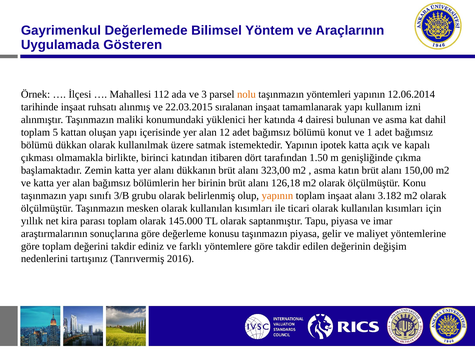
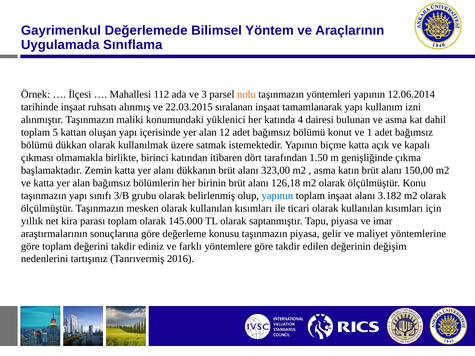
Gösteren: Gösteren -> Sınıflama (133, 45)
ipotek: ipotek -> biçme (333, 145)
yapının colour: orange -> blue (277, 196)
